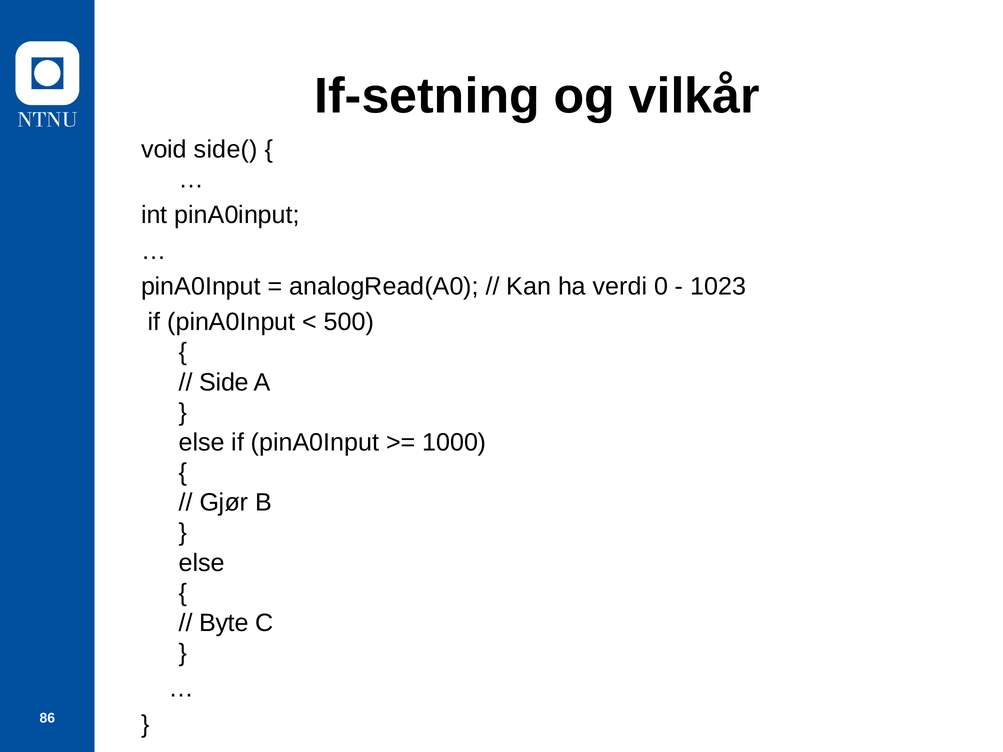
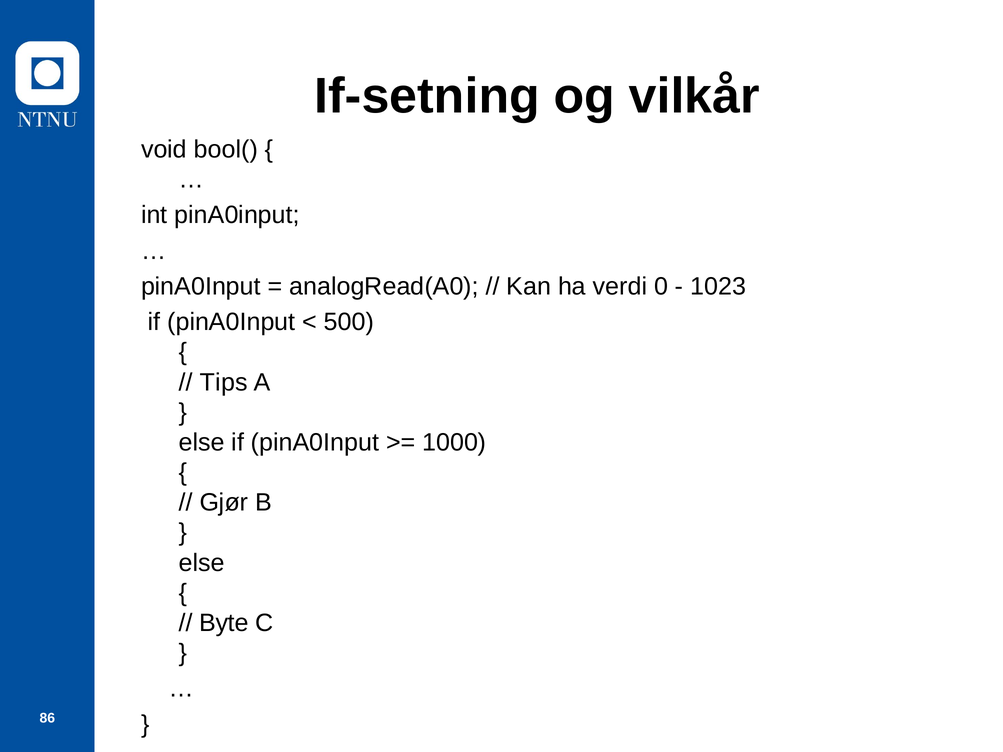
side(: side( -> bool( (226, 150)
Side: Side -> Tips (224, 382)
